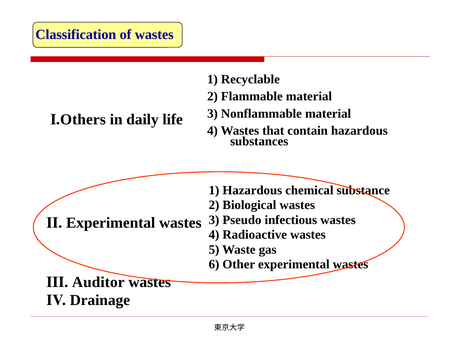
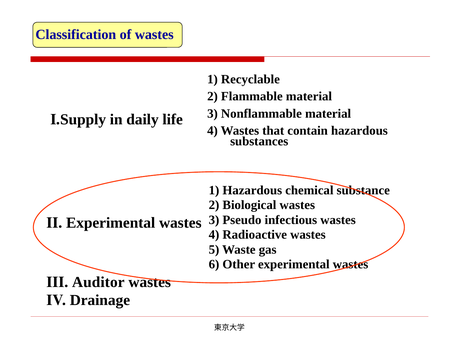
Others: Others -> Supply (83, 120)
